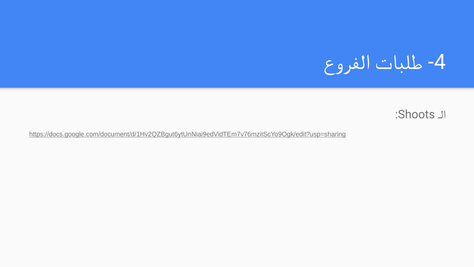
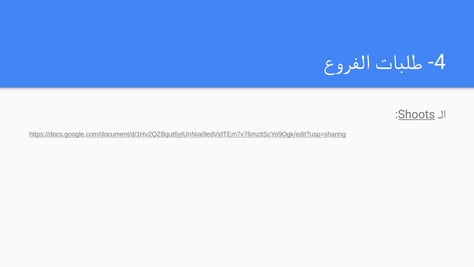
Shoots underline: none -> present (416, 114)
